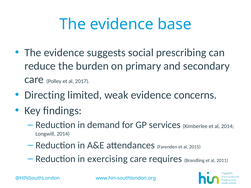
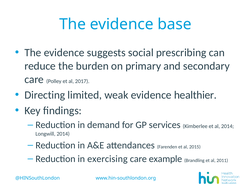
concerns: concerns -> healthier (195, 95)
requires: requires -> example (165, 159)
